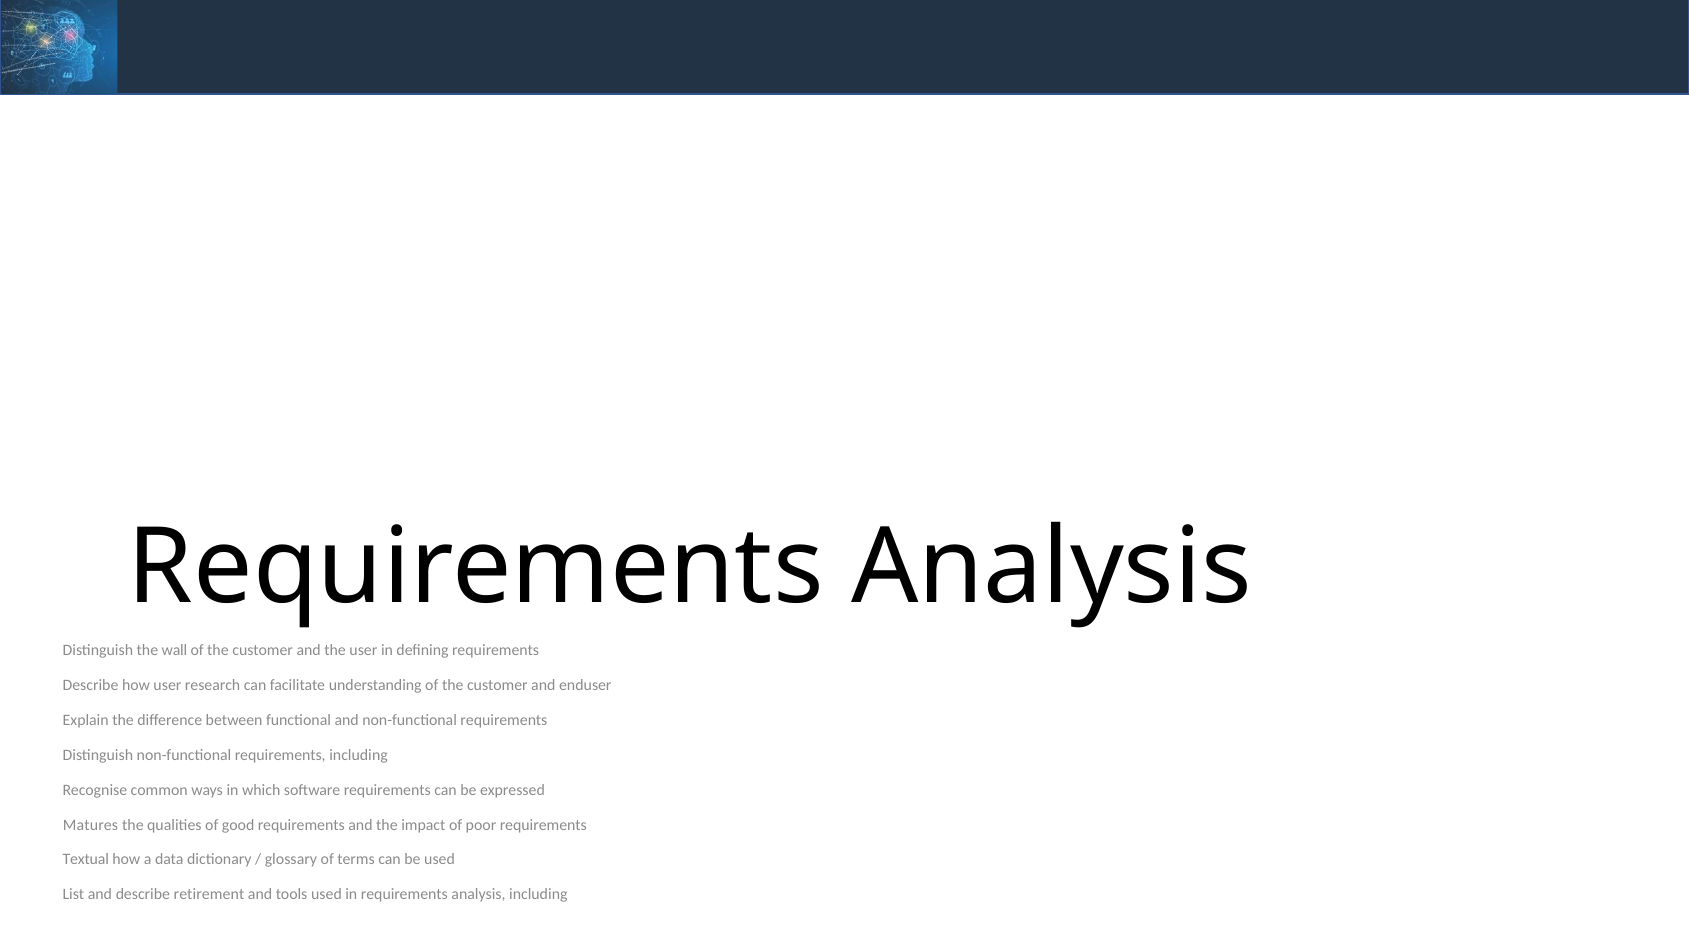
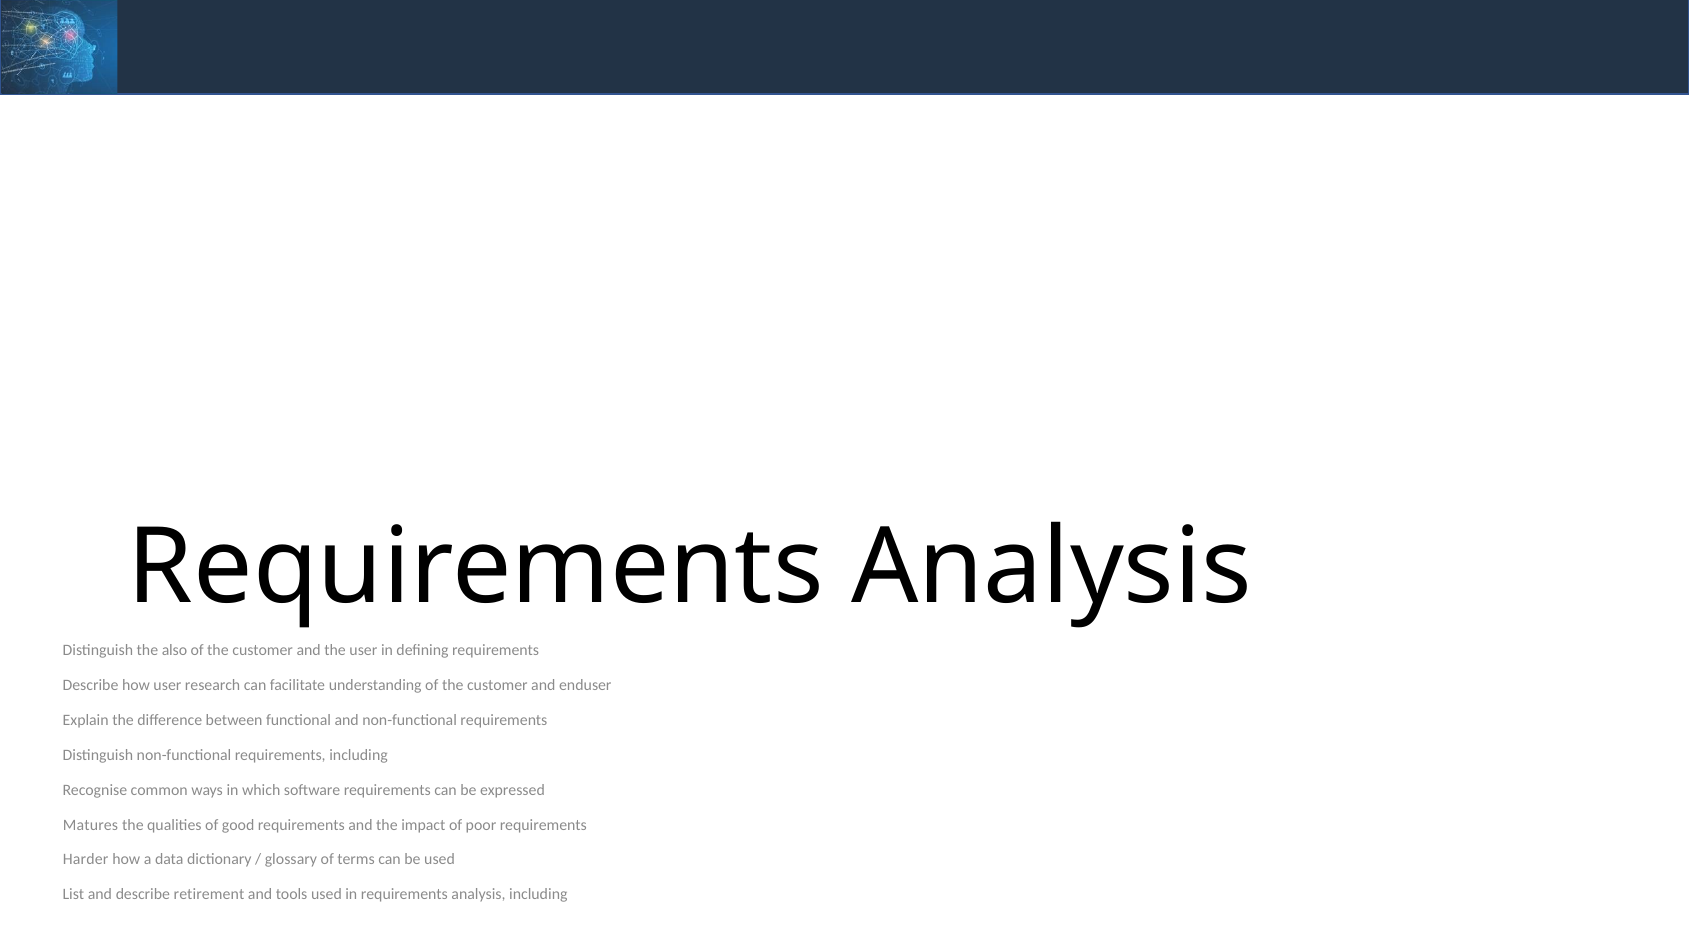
wall: wall -> also (174, 651)
Textual: Textual -> Harder (86, 860)
